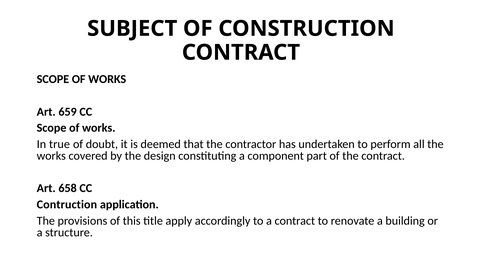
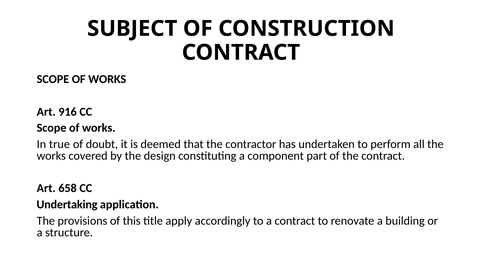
659: 659 -> 916 (68, 112)
Contruction: Contruction -> Undertaking (67, 205)
